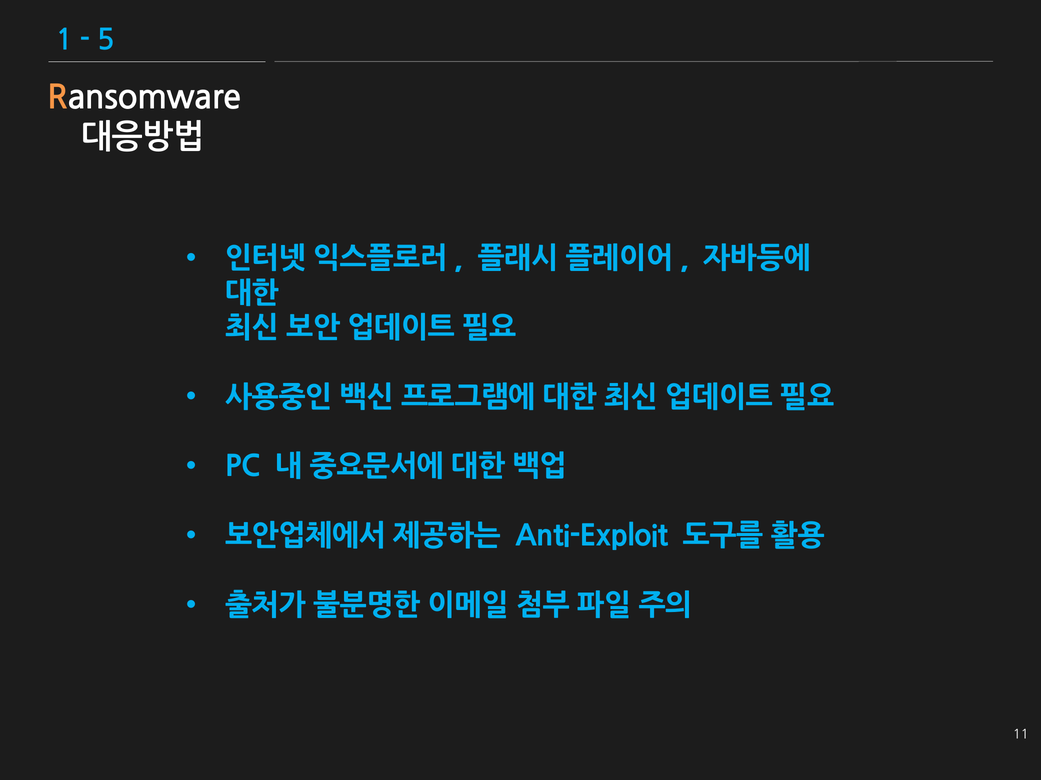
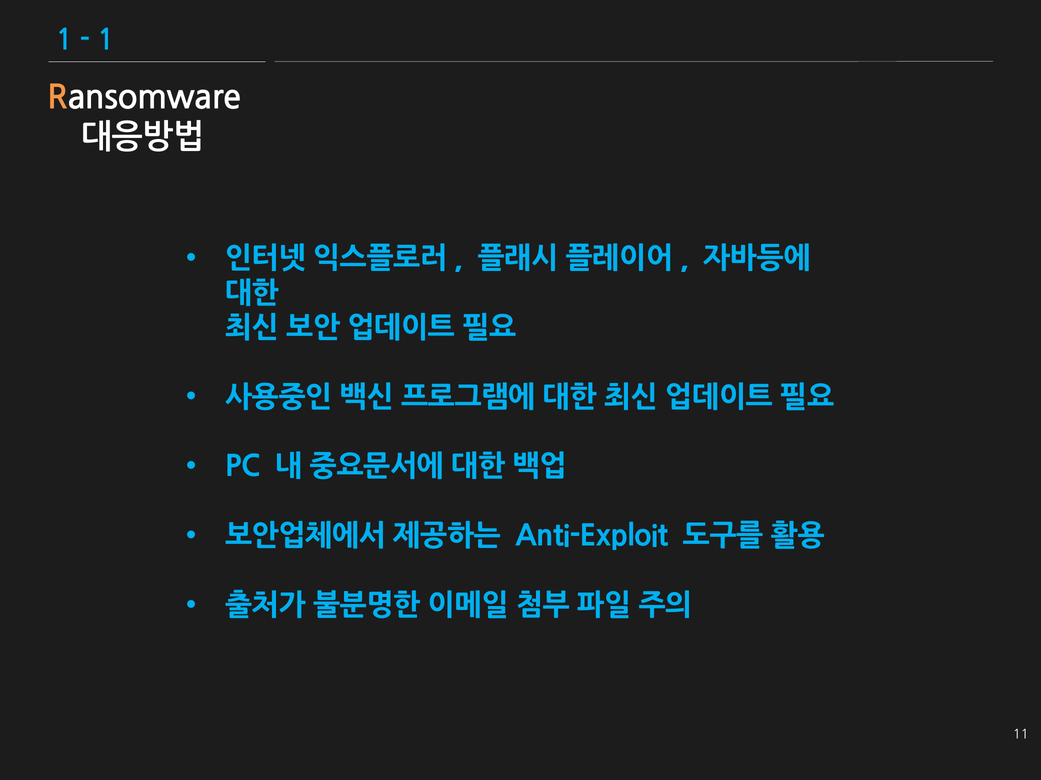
5: 5 -> 1 (106, 40)
